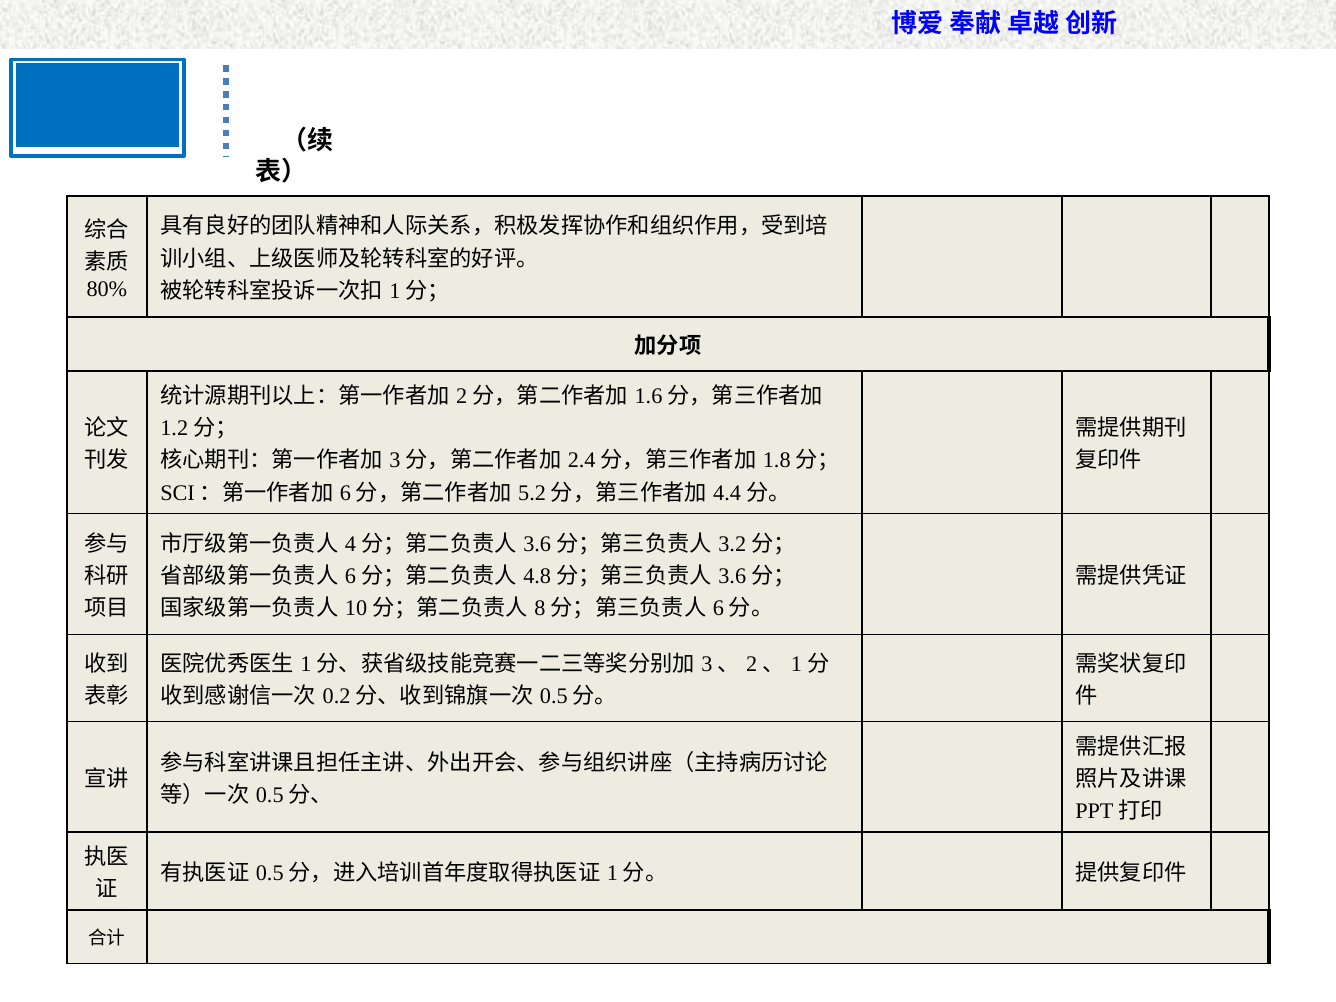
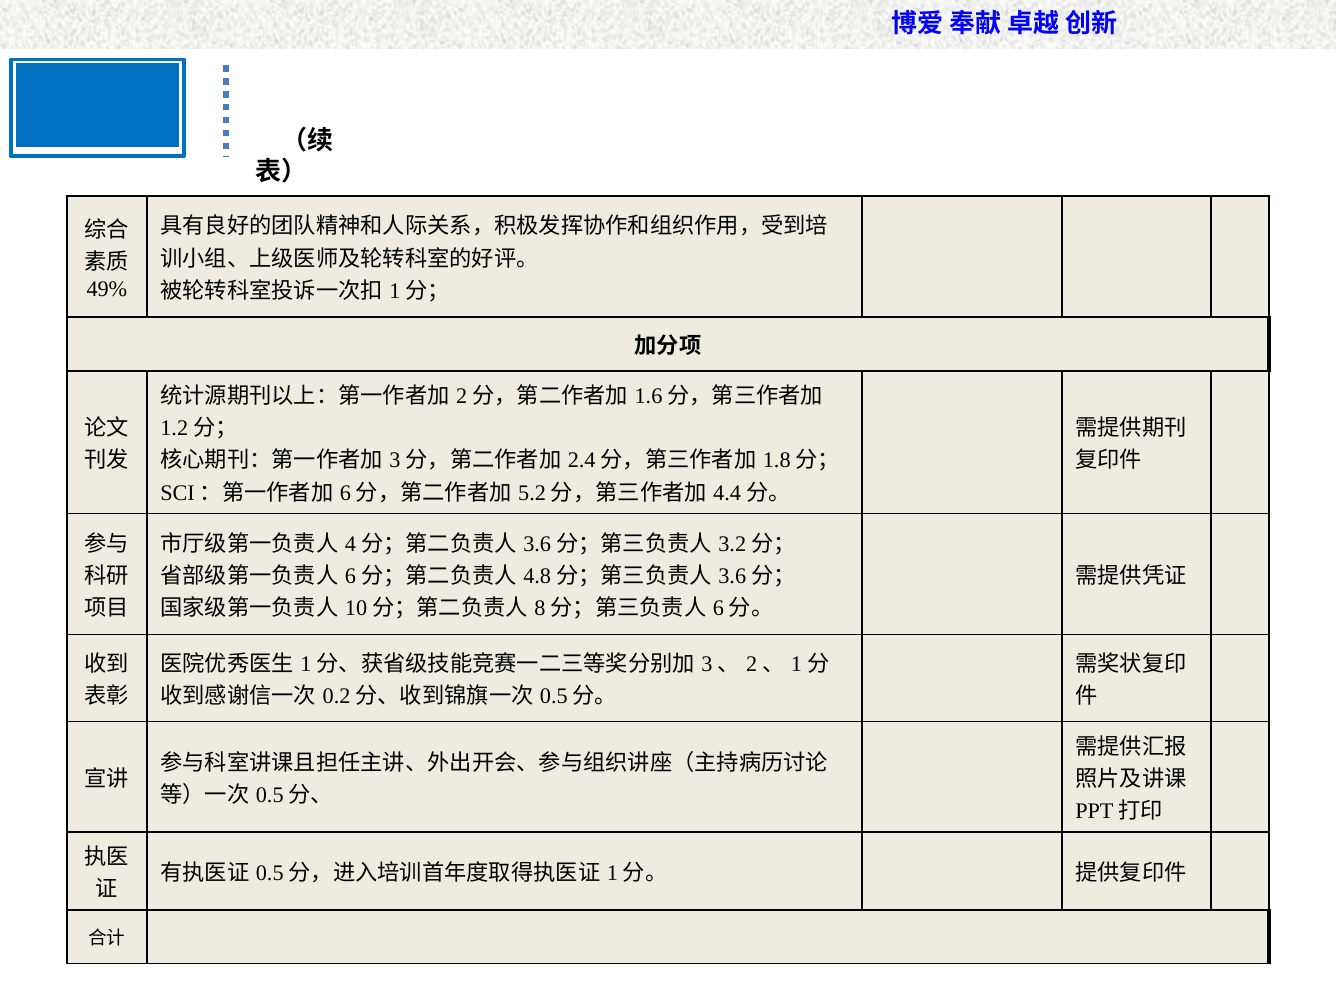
80%: 80% -> 49% (107, 289)
